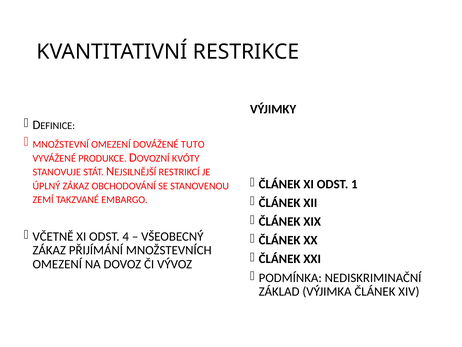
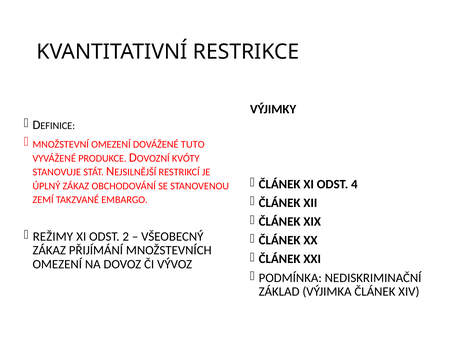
1: 1 -> 4 (354, 184)
VČETNĚ: VČETNĚ -> REŽIMY (53, 236)
4: 4 -> 2 (126, 236)
